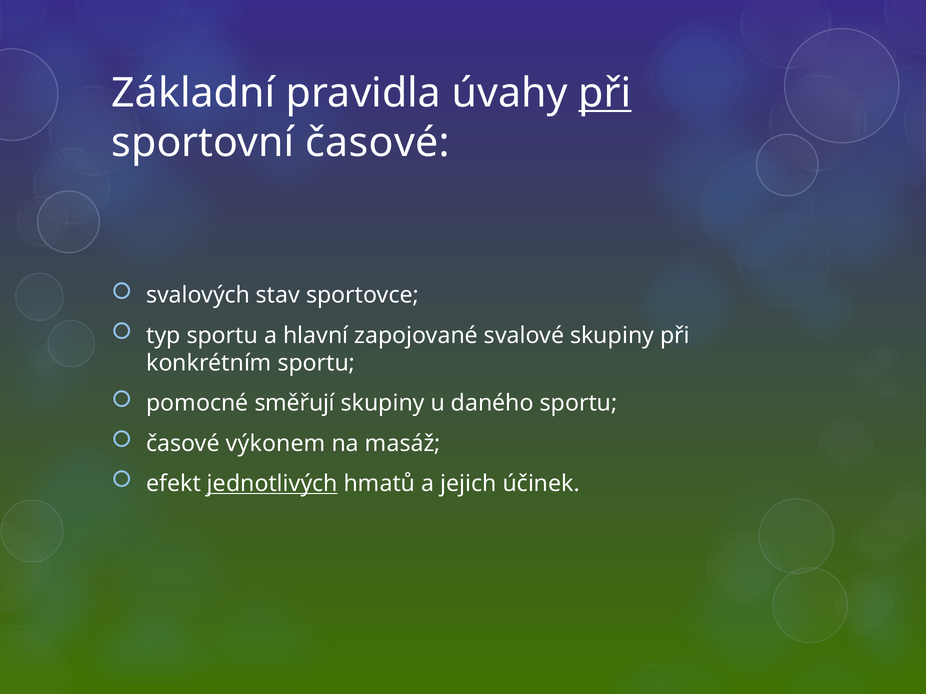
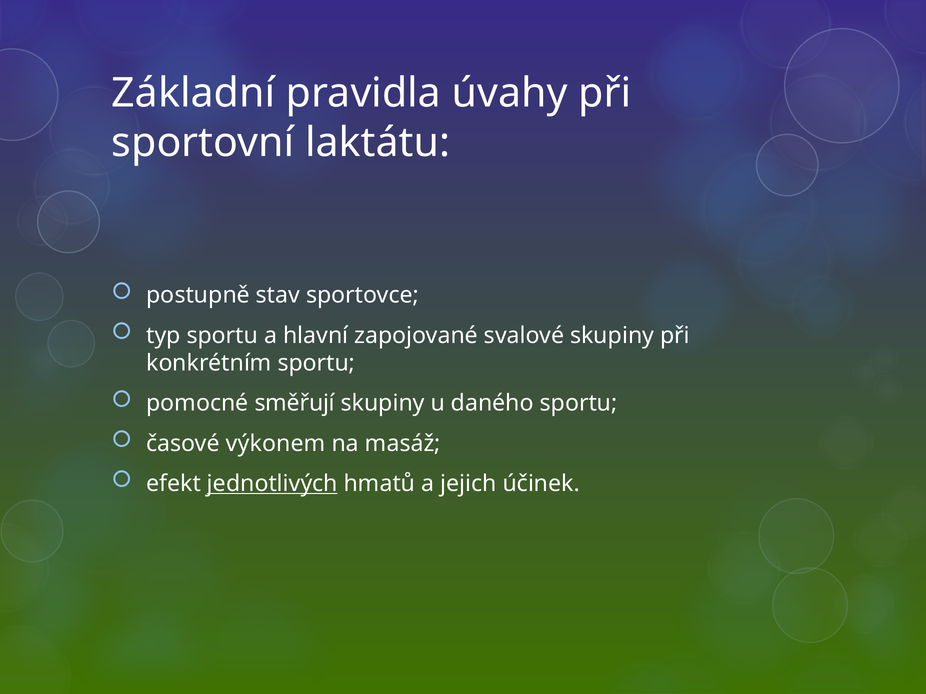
při underline: present -> none (605, 93)
sportovní časové: časové -> laktátu (378, 143)
svalových: svalových -> postupně (198, 296)
